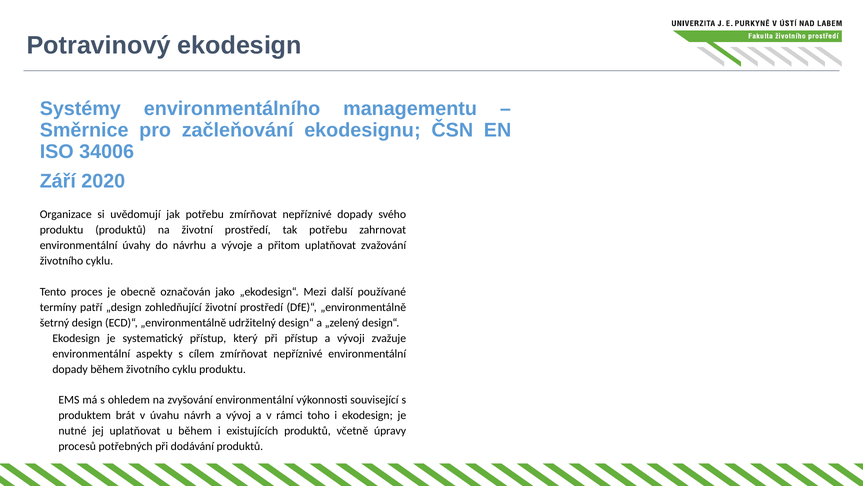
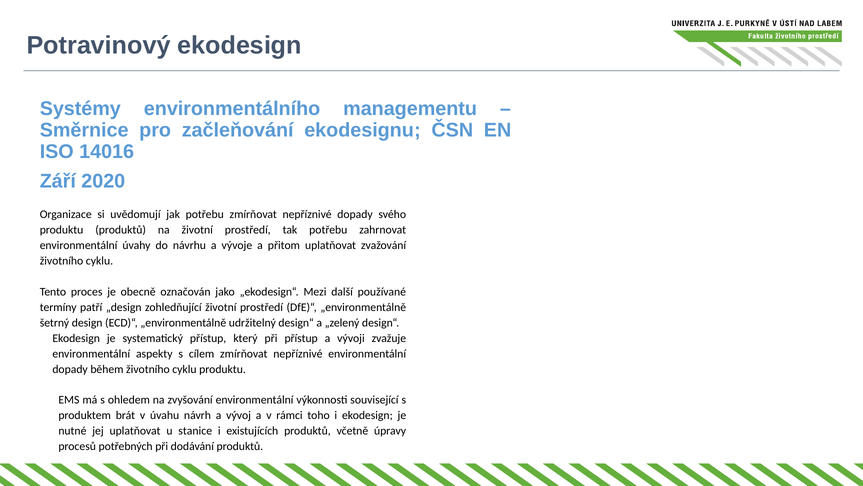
34006: 34006 -> 14016 (107, 151)
u během: během -> stanice (195, 431)
